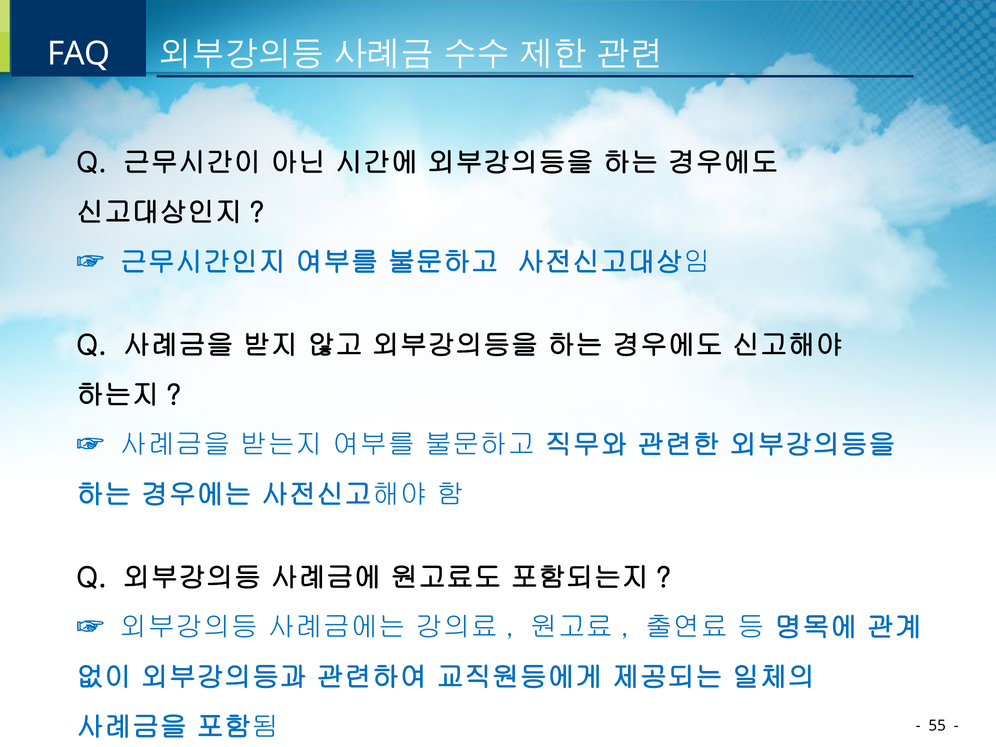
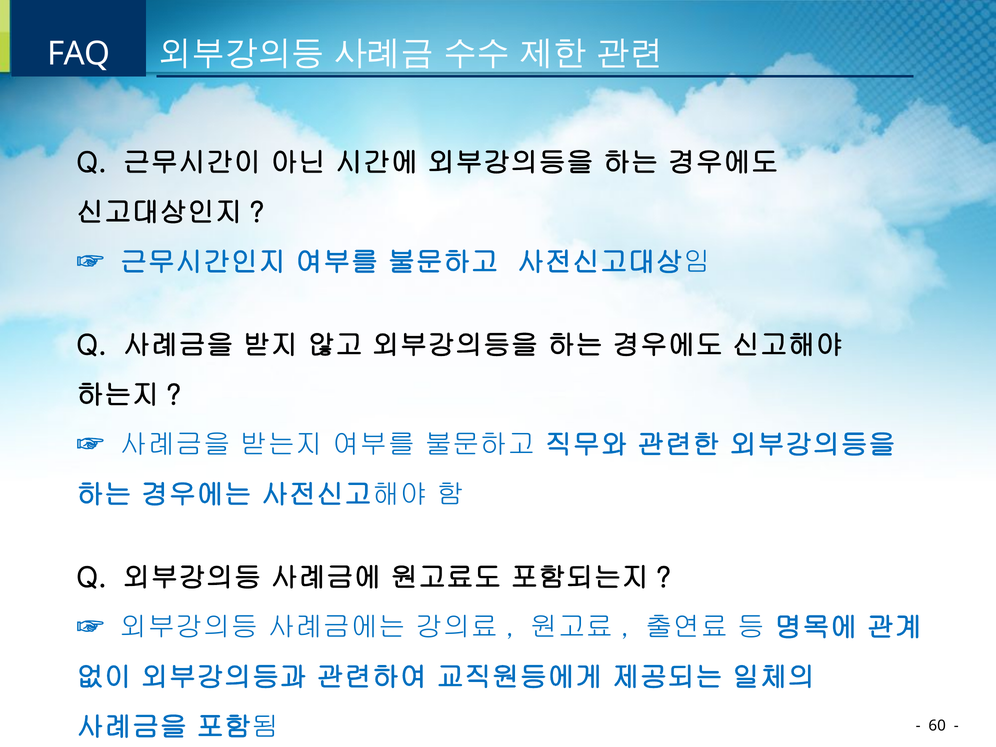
55: 55 -> 60 (937, 726)
